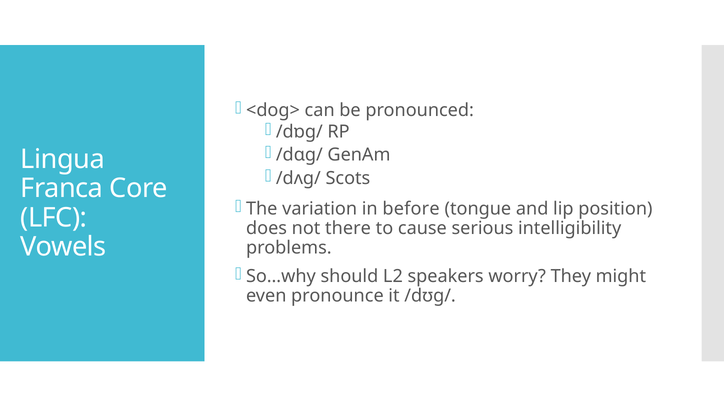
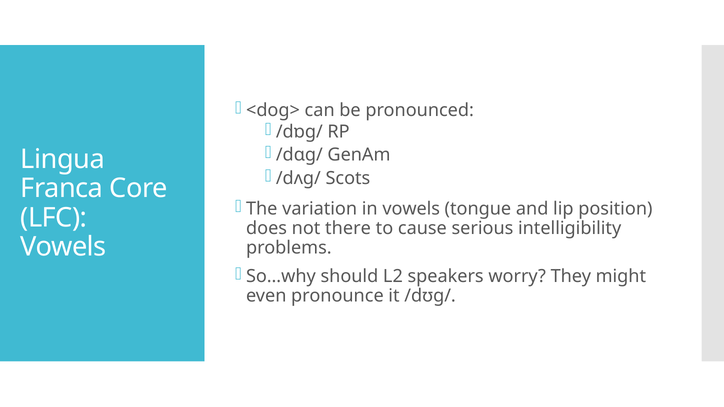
in before: before -> vowels (411, 209)
